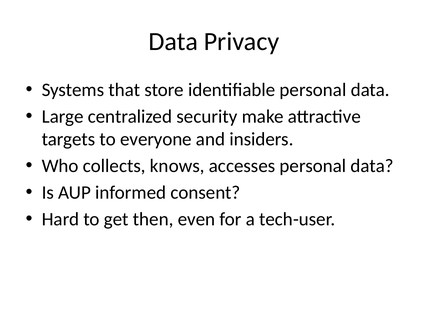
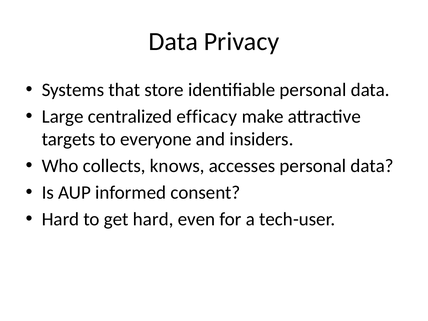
security: security -> efficacy (207, 116)
get then: then -> hard (153, 219)
